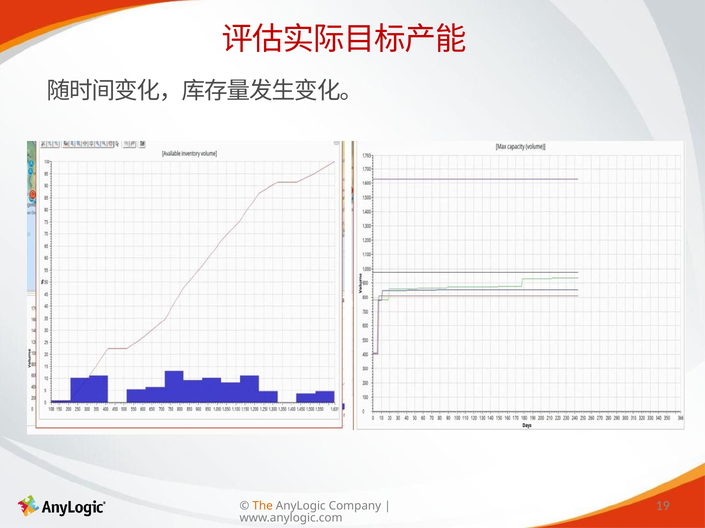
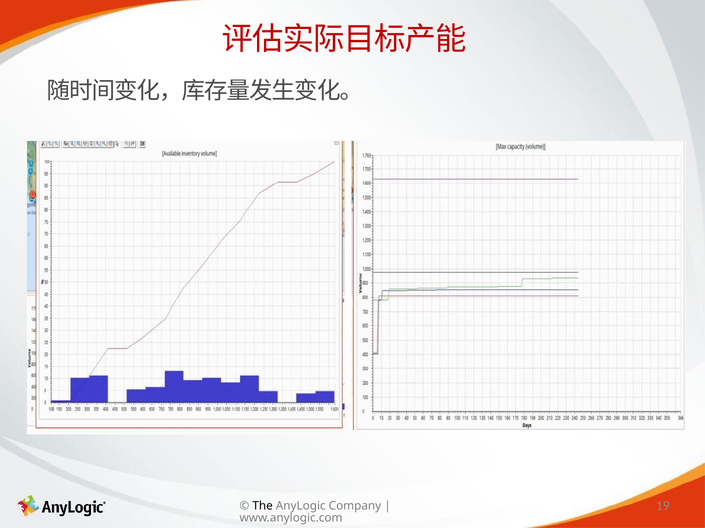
The colour: orange -> black (263, 506)
